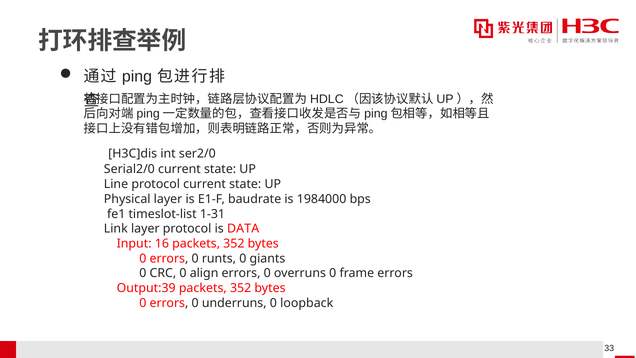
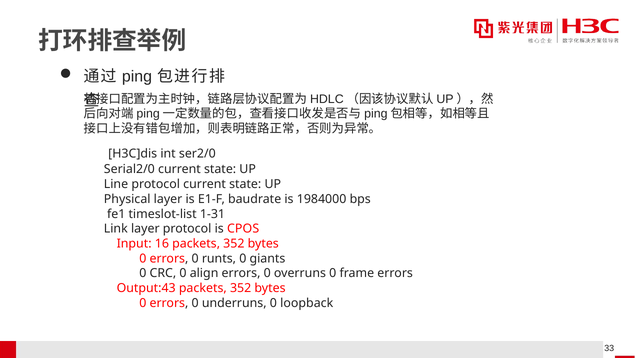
DATA: DATA -> CPOS (243, 229)
Output:39: Output:39 -> Output:43 (146, 288)
